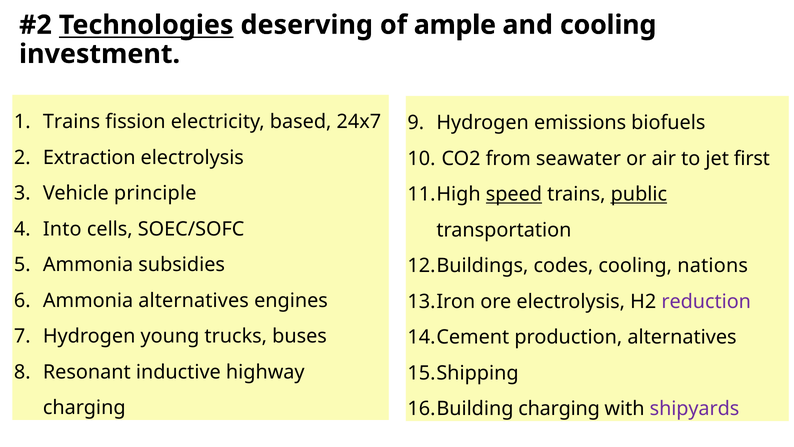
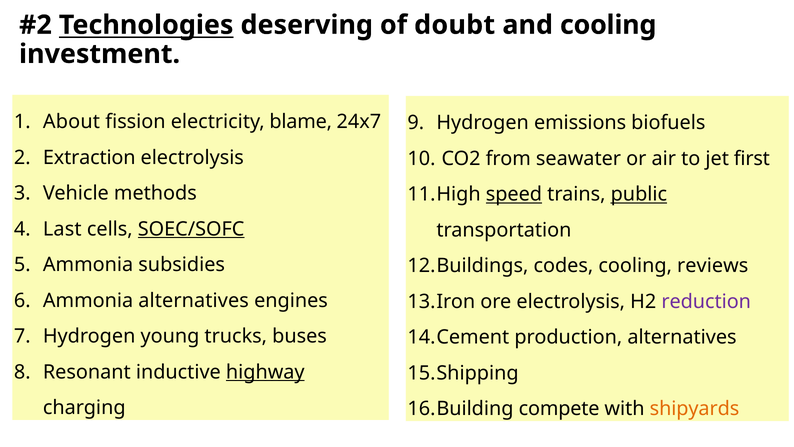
ample: ample -> doubt (455, 25)
Trains: Trains -> About (71, 122)
based: based -> blame (301, 122)
principle: principle -> methods (155, 193)
Into: Into -> Last (62, 229)
SOEC/SOFC underline: none -> present (191, 229)
nations: nations -> reviews (713, 266)
highway underline: none -> present (265, 372)
charging: charging -> compete (559, 409)
shipyards colour: purple -> orange (695, 409)
